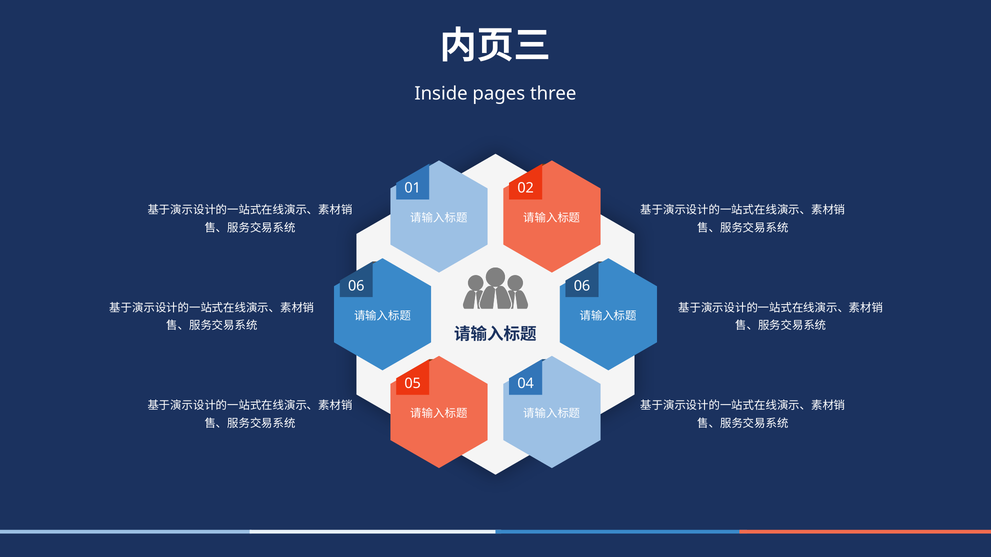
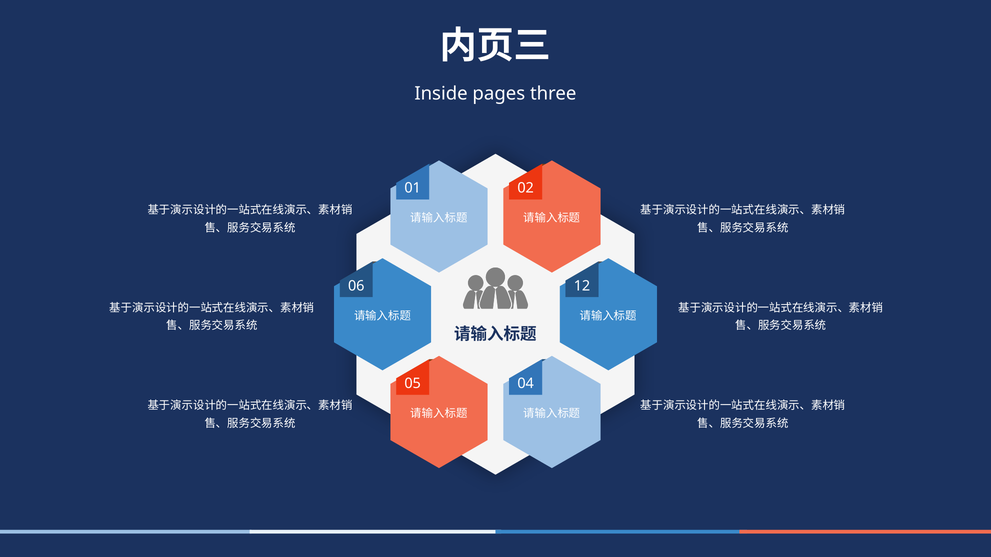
06 06: 06 -> 12 (582, 286)
